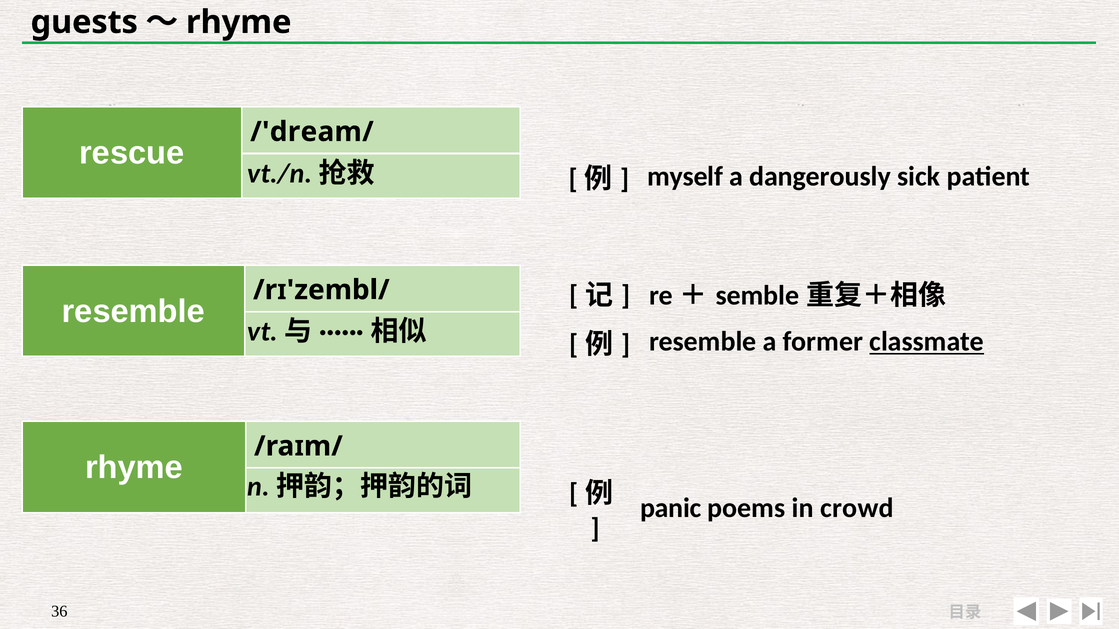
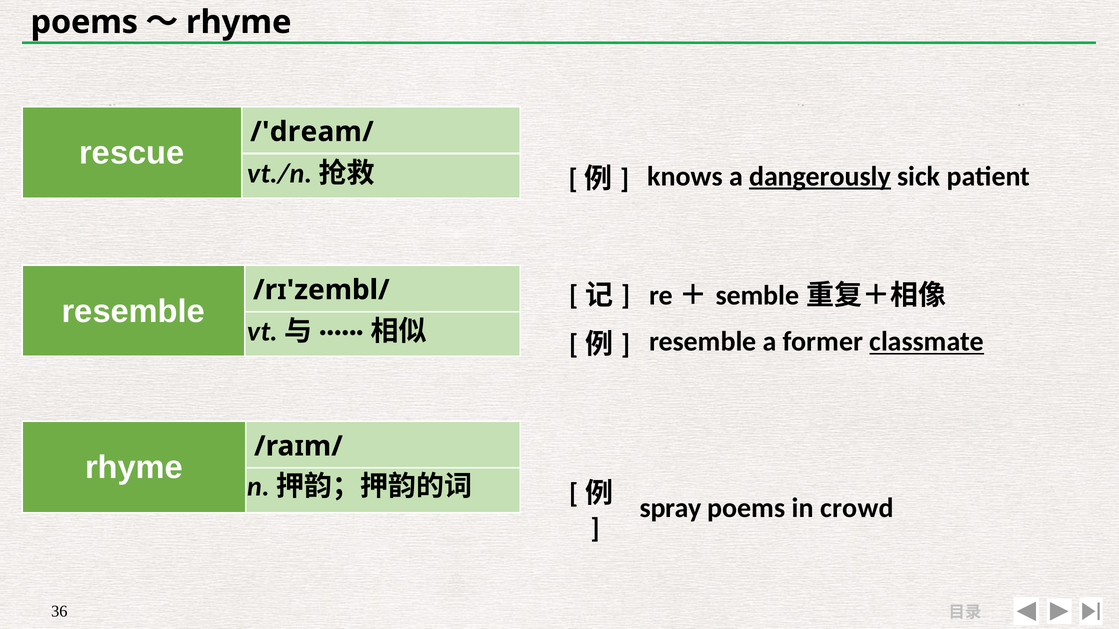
guests: guests -> poems (84, 22)
myself: myself -> knows (685, 177)
dangerously underline: none -> present (820, 177)
panic: panic -> spray (671, 508)
